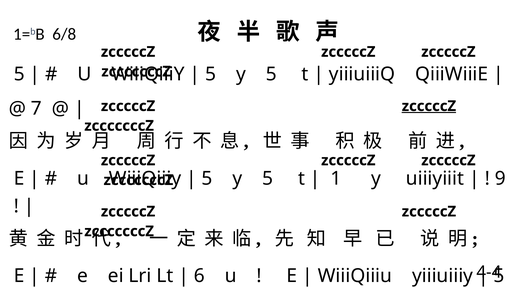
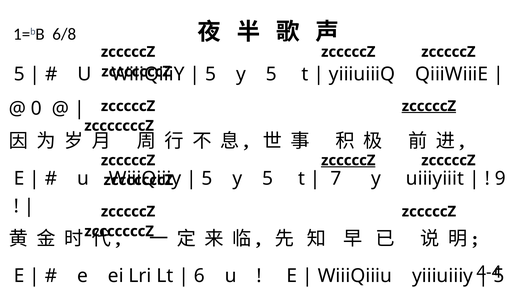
7: 7 -> 0 (36, 108)
zcccccZ underline: none -> present (348, 160)
1: 1 -> 7 (336, 178)
